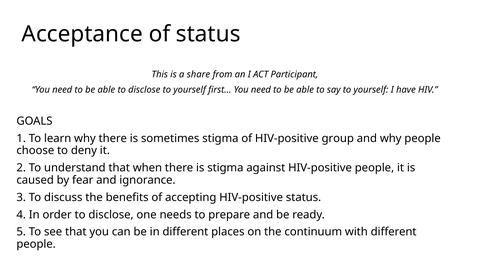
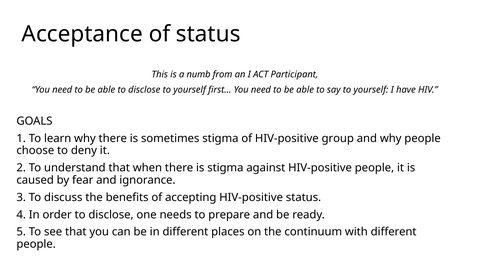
share: share -> numb (199, 75)
